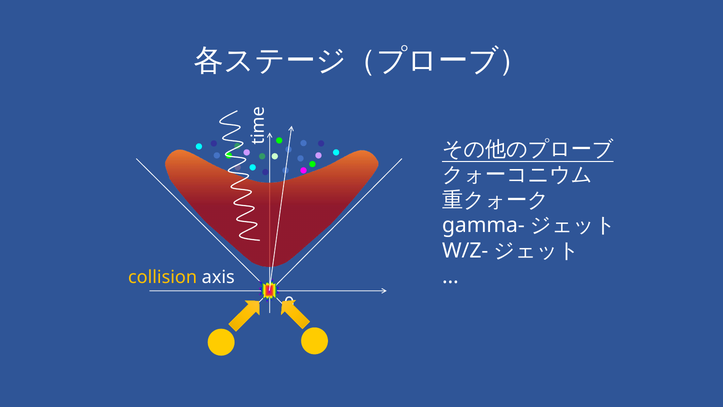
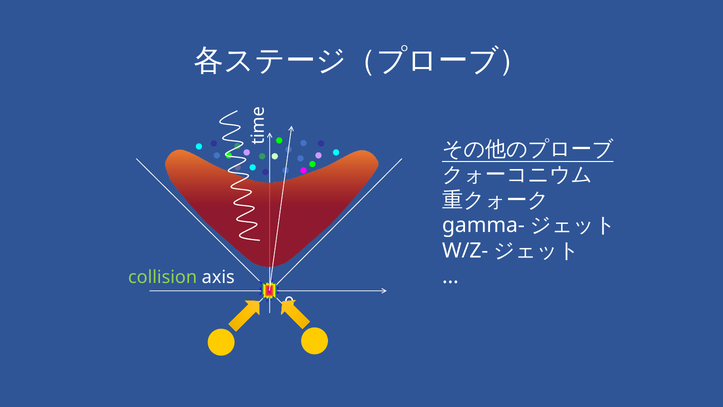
collision colour: yellow -> light green (163, 277)
